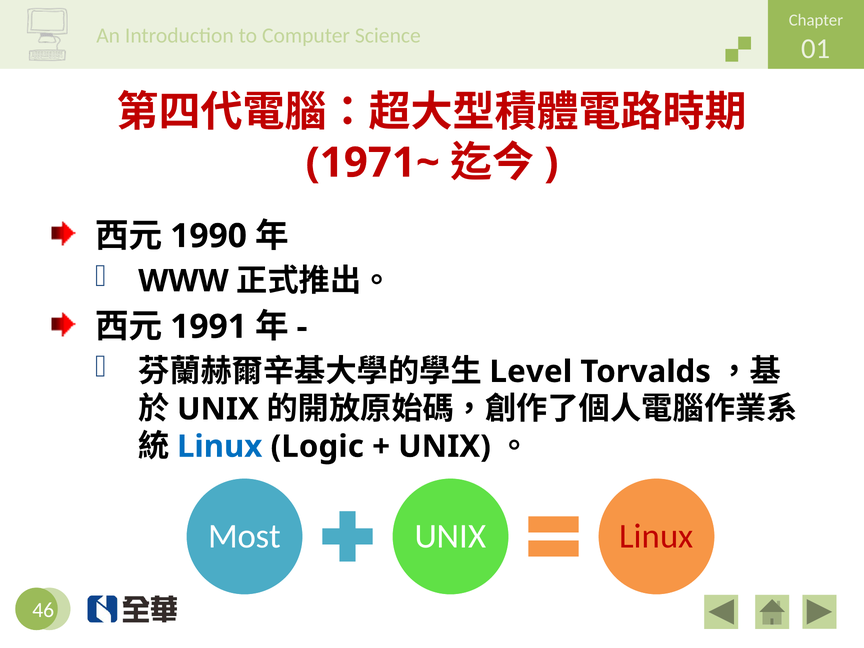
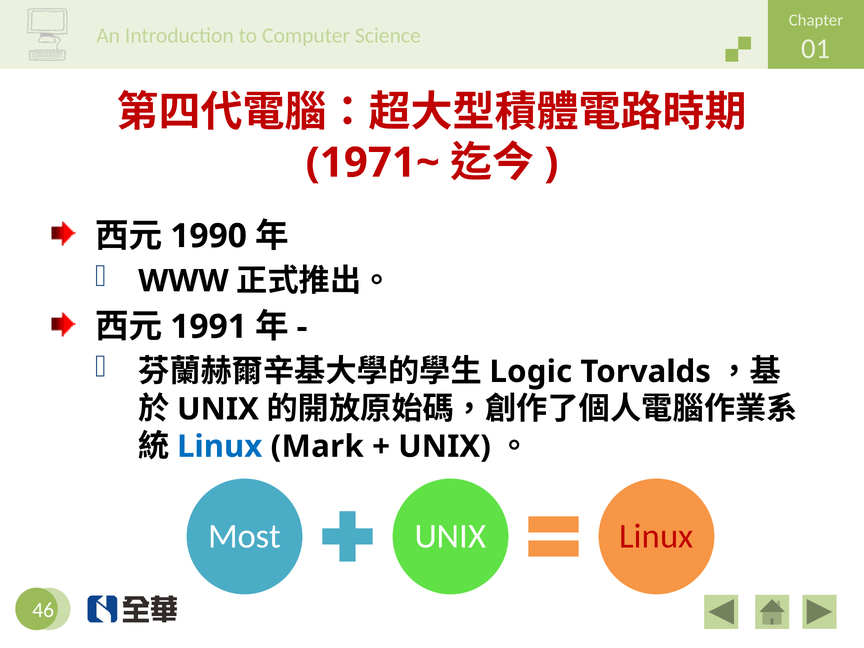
Level: Level -> Logic (531, 372)
Logic: Logic -> Mark (317, 447)
